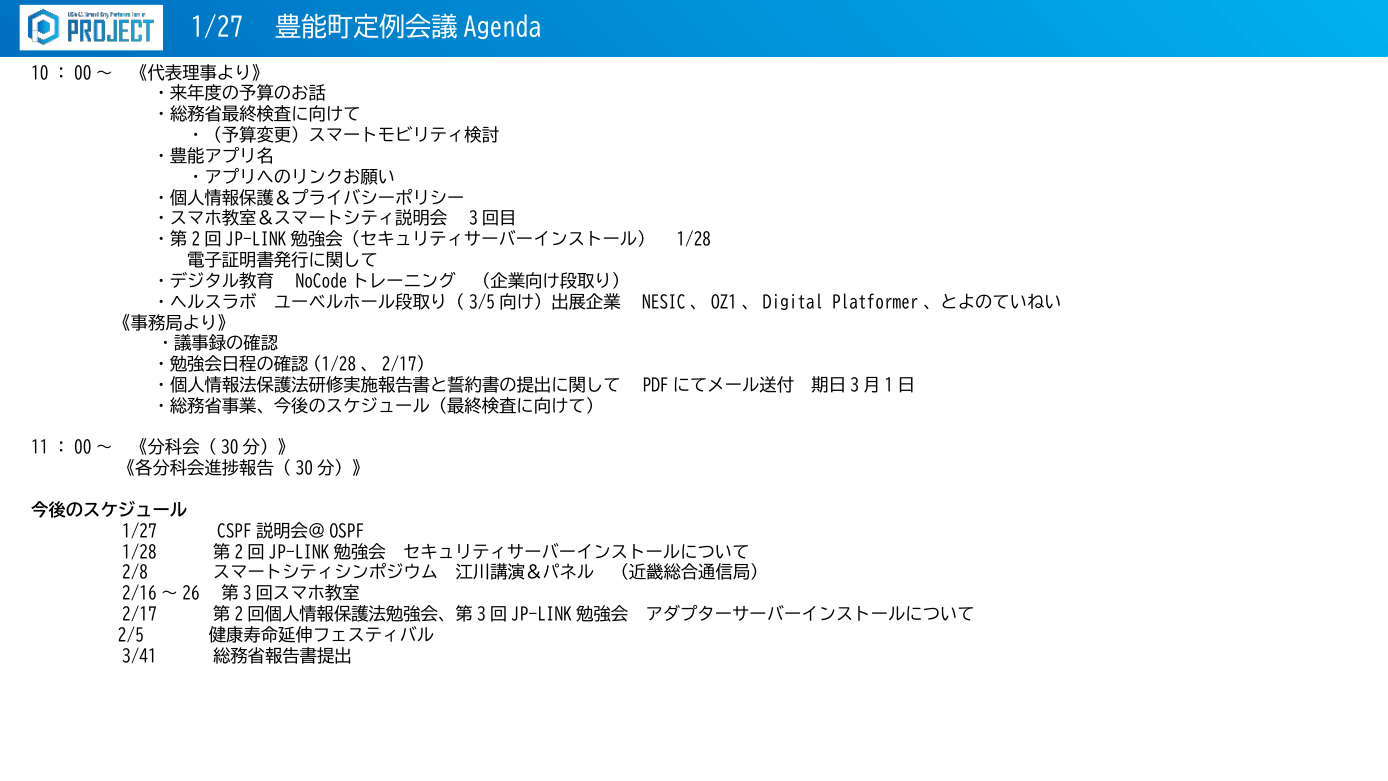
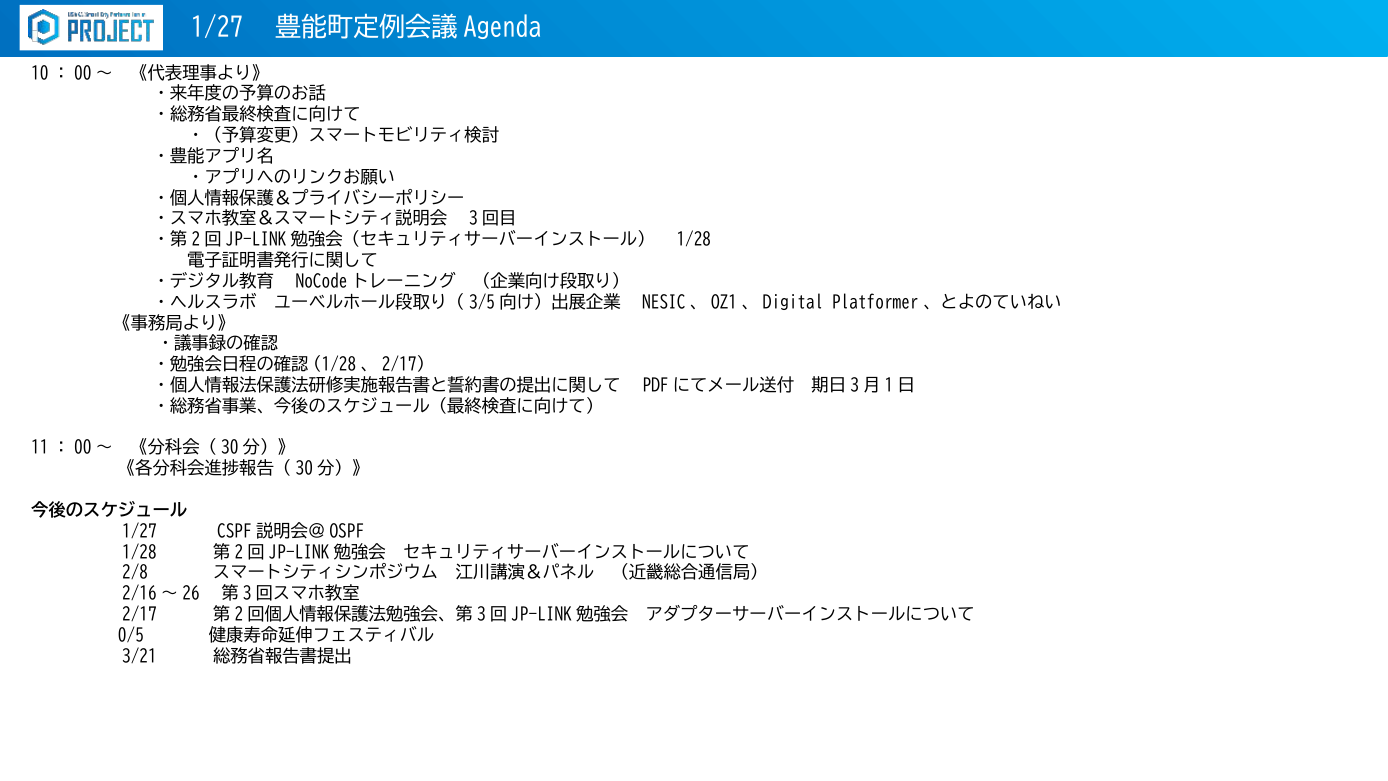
2/5: 2/5 -> 0/5 (131, 635)
3/41: 3/41 -> 3/21 (139, 656)
